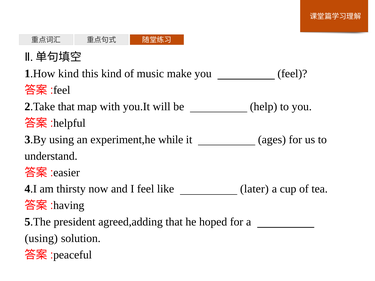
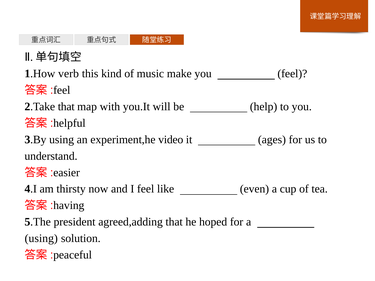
1.How kind: kind -> verb (69, 74)
while: while -> video (171, 140)
later: later -> even (254, 189)
